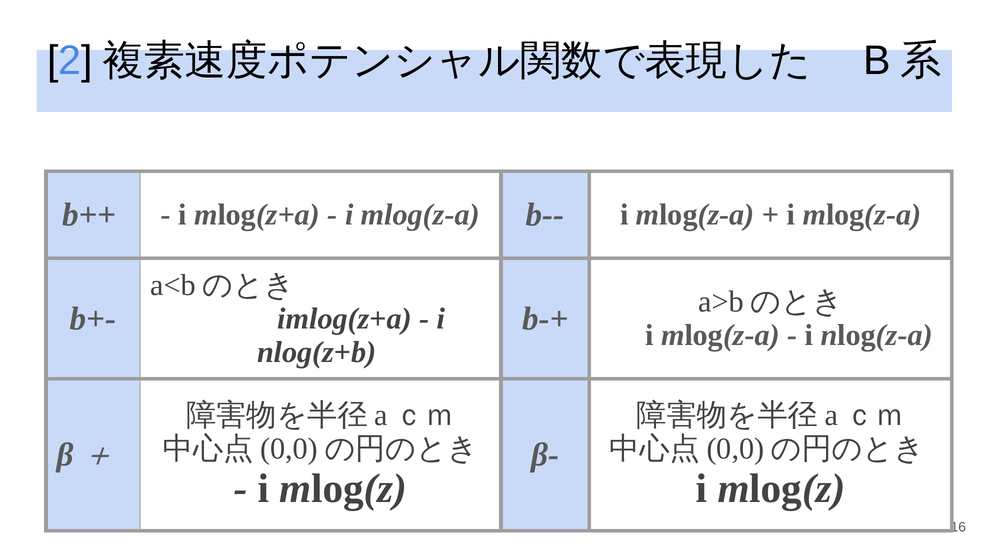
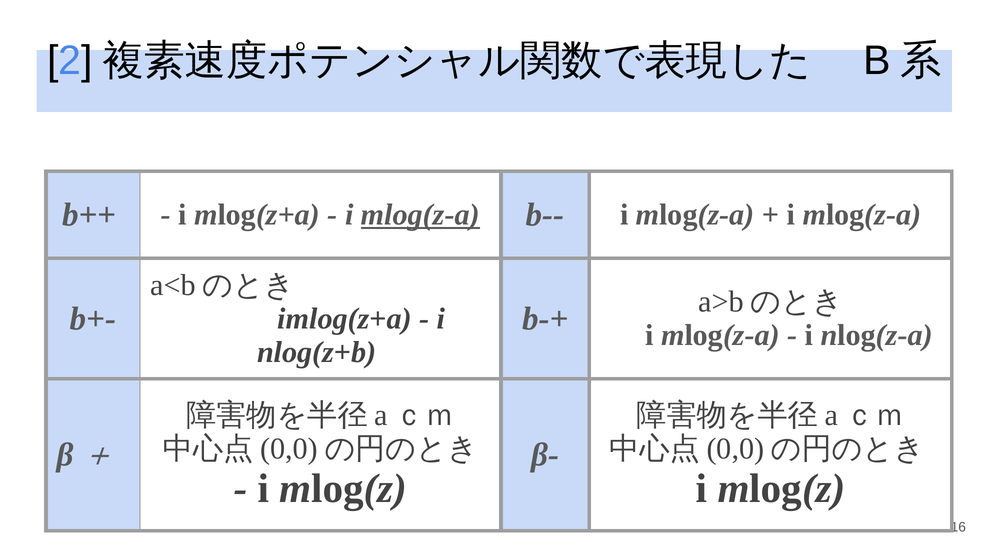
mlog(z-a underline: none -> present (420, 215)
